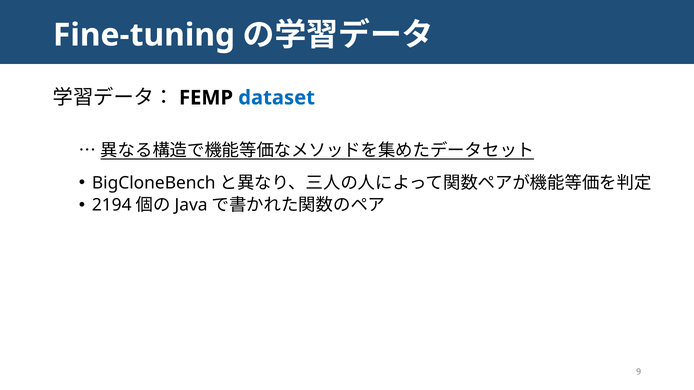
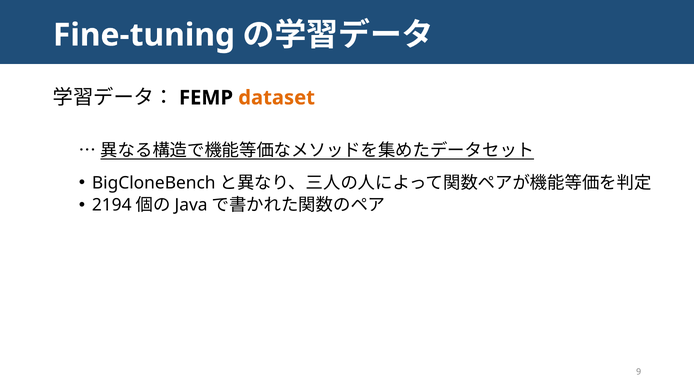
dataset colour: blue -> orange (277, 98)
